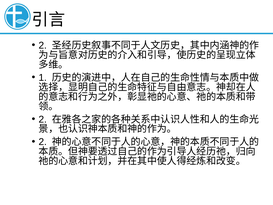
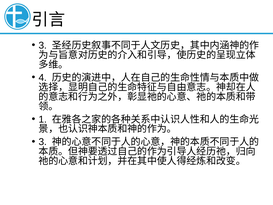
2: 2 -> 3 (43, 45)
1: 1 -> 4 (43, 77)
2: 2 -> 1 (43, 119)
2: 2 -> 3 (43, 142)
